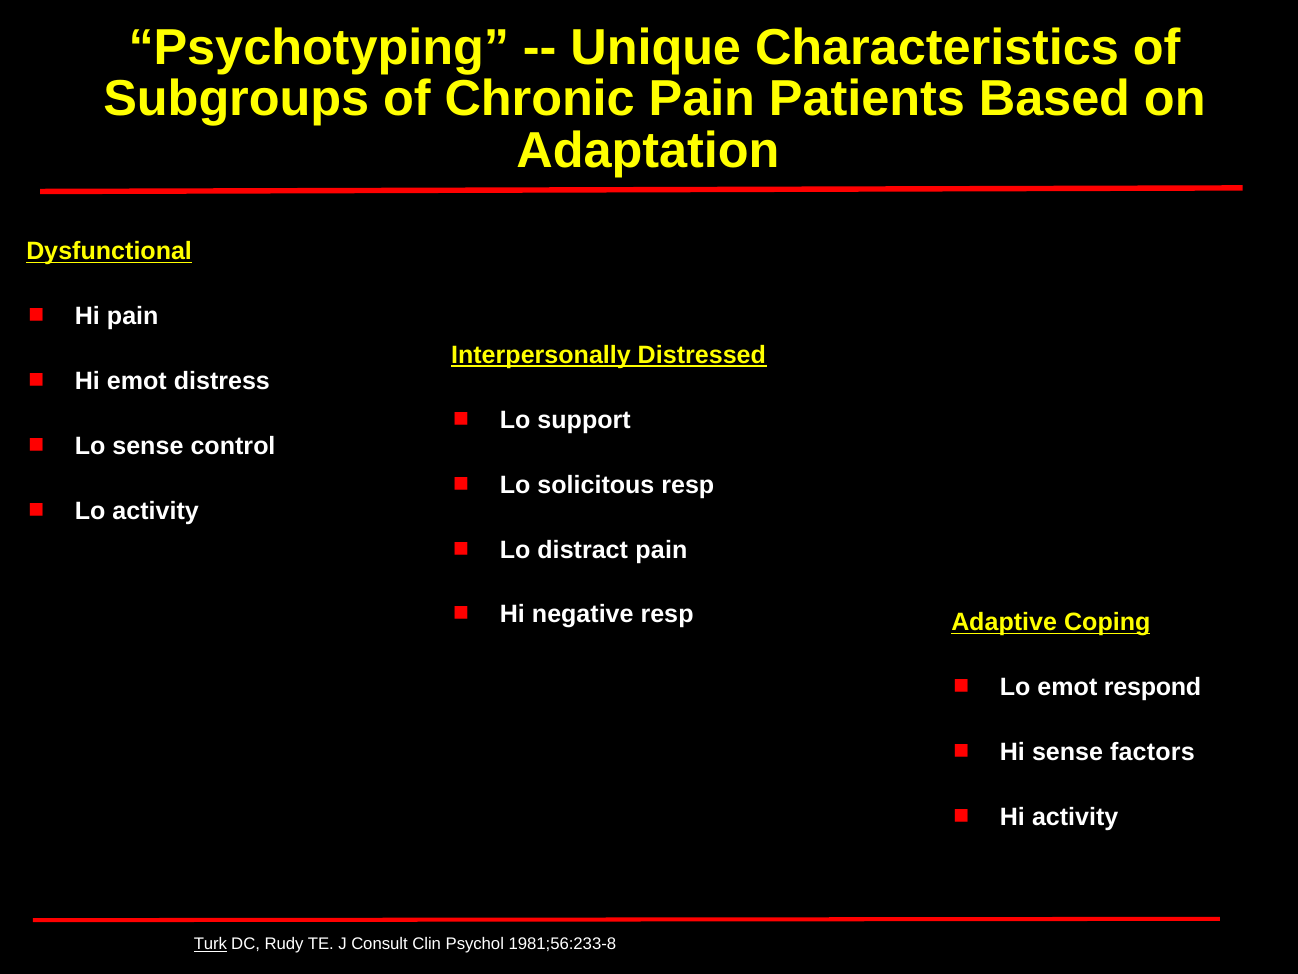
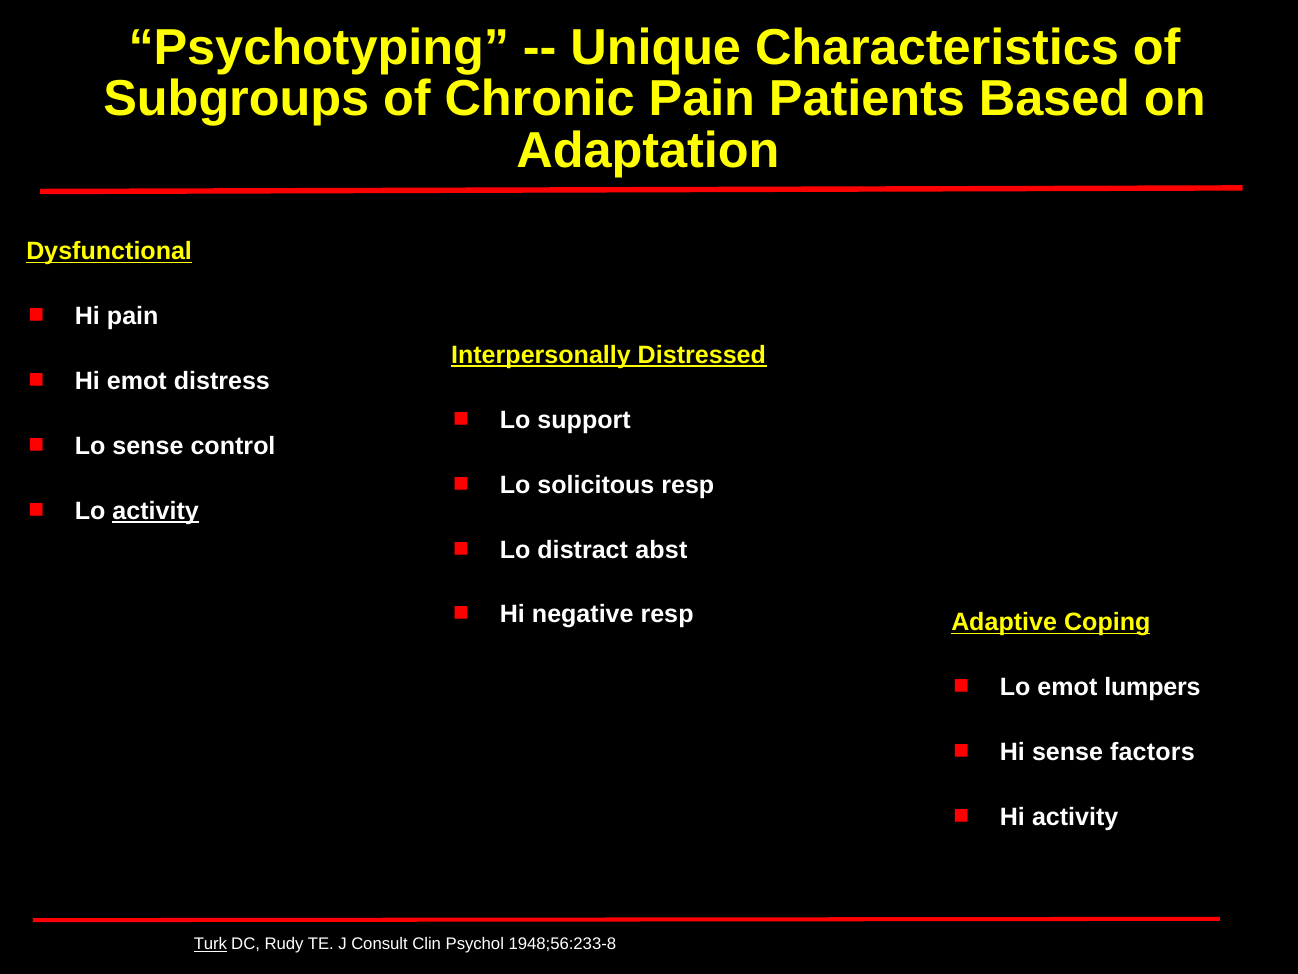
activity underline: none -> present (156, 511)
distract pain: pain -> abst (661, 550)
respond: respond -> lumpers (1153, 687)
1981;56:233-8: 1981;56:233-8 -> 1948;56:233-8 (562, 944)
